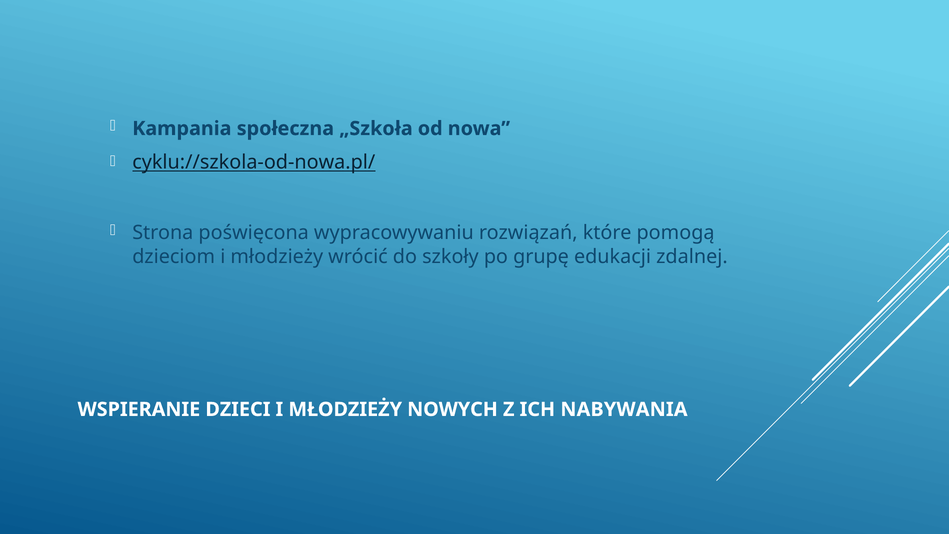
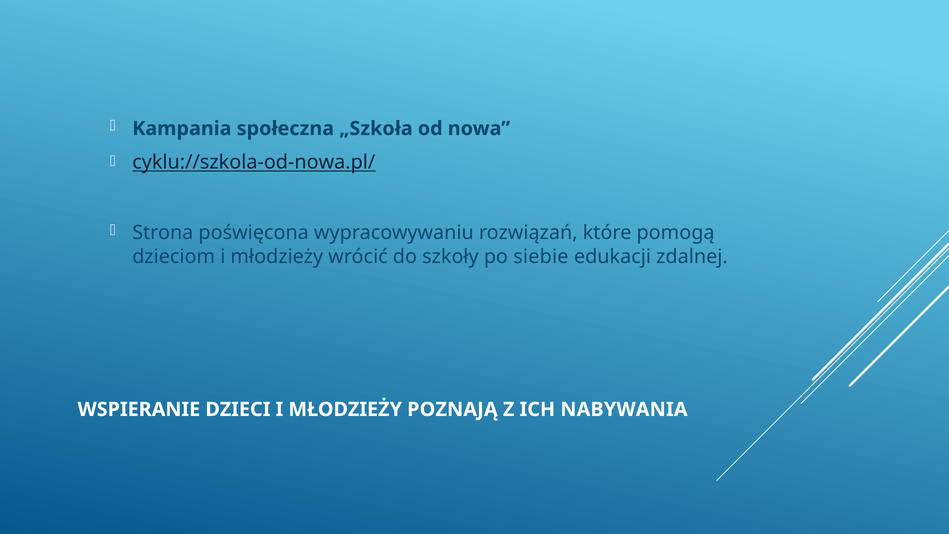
grupę: grupę -> siebie (541, 256)
NOWYCH: NOWYCH -> POZNAJĄ (452, 409)
